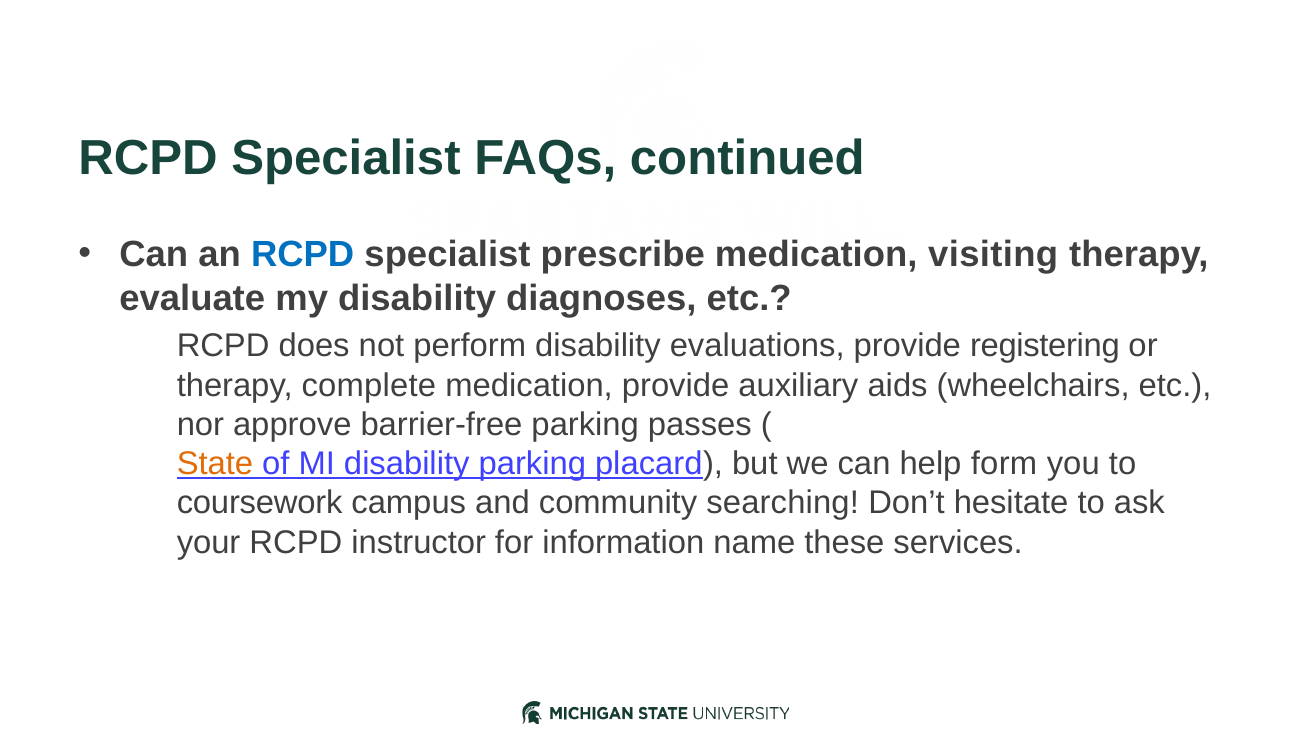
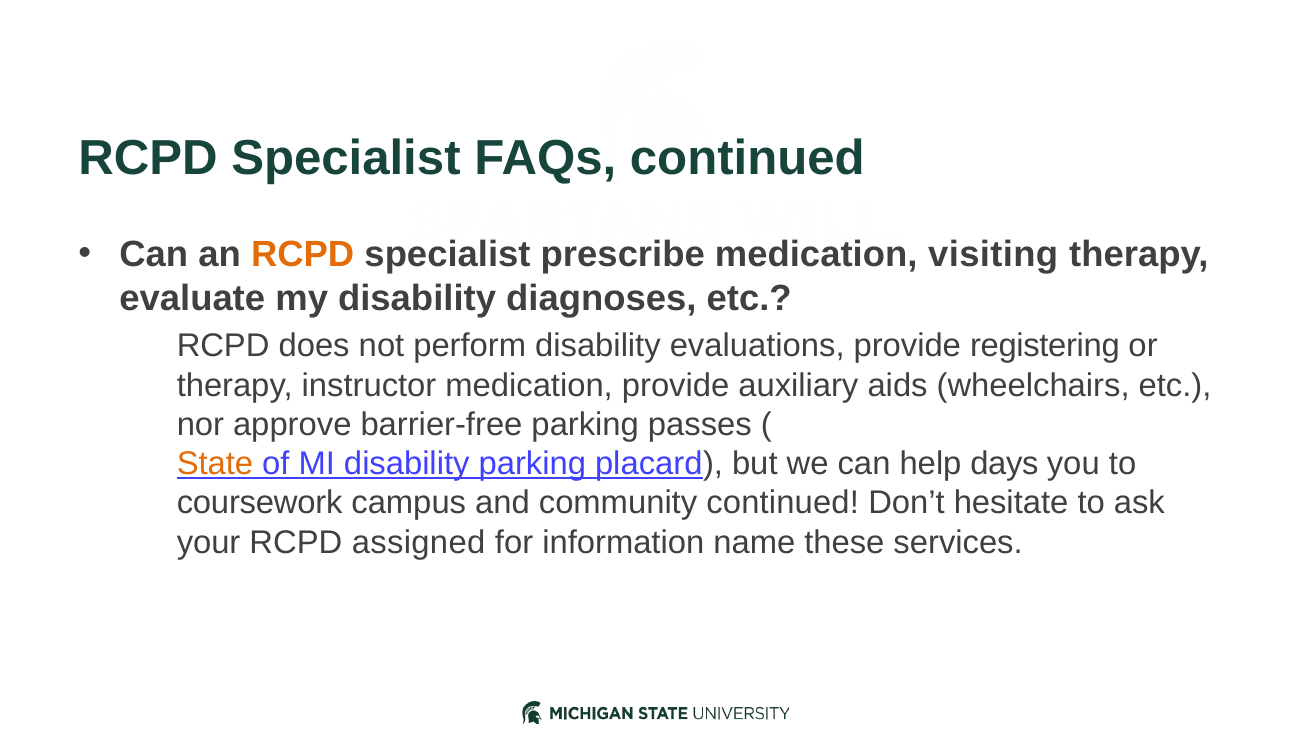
RCPD colour: blue -> orange (303, 255)
complete: complete -> instructor (369, 385)
form: form -> days (1004, 464)
community searching: searching -> continued (783, 503)
instructor: instructor -> assigned (419, 543)
